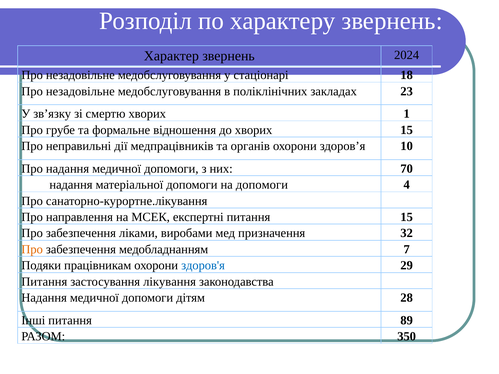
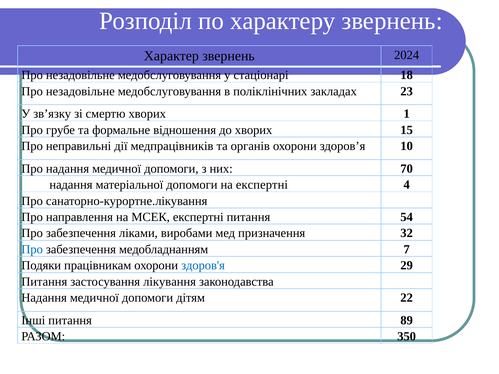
на допомоги: допомоги -> експертні (262, 185)
питання 15: 15 -> 54 (407, 217)
Про colour: orange -> blue (32, 250)
28: 28 -> 22 (407, 298)
